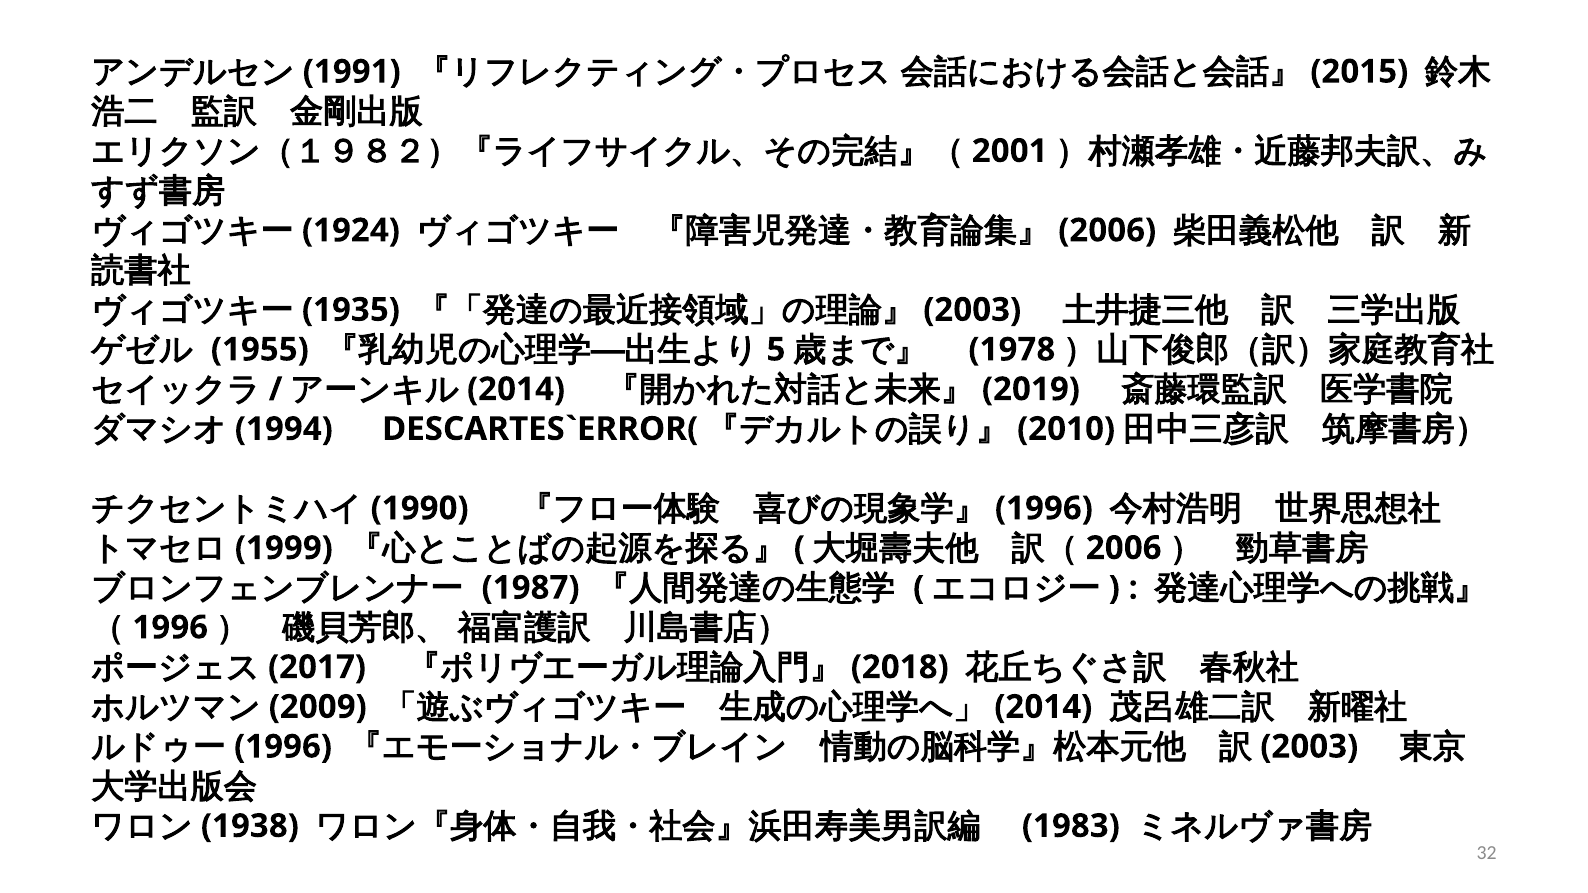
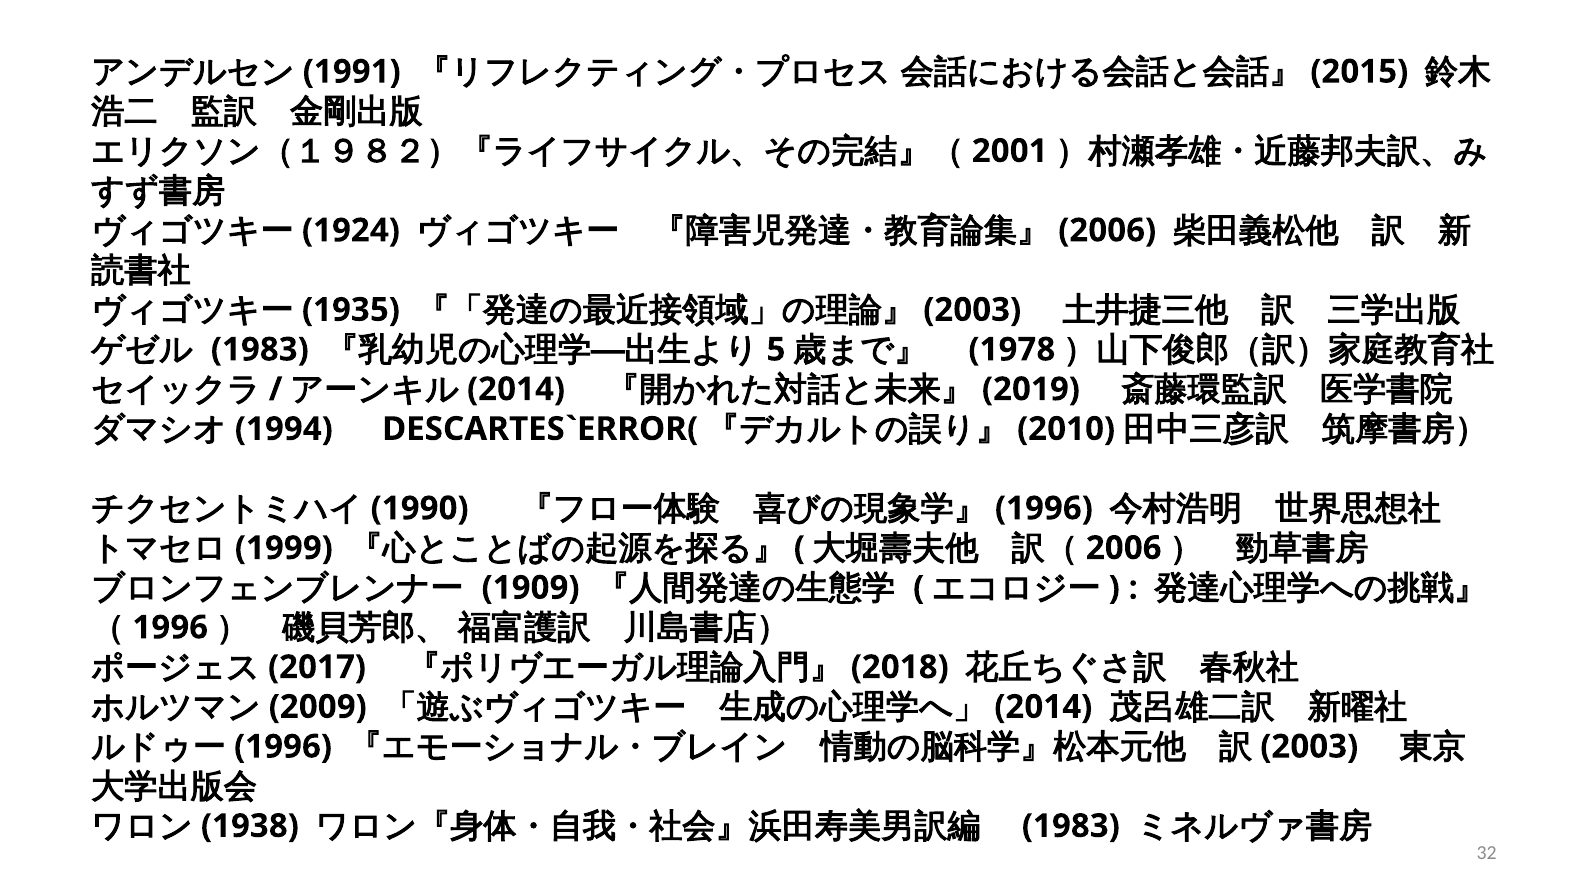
1955: 1955 -> 1983 (260, 350)
1987: 1987 -> 1909 (531, 588)
